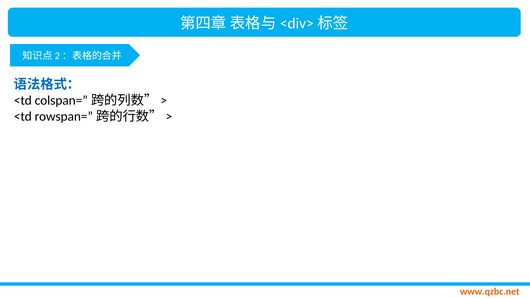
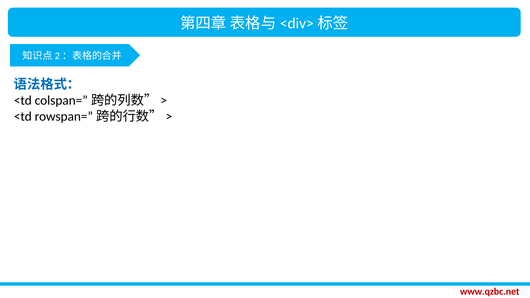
www.qzbc.net colour: orange -> red (490, 292)
